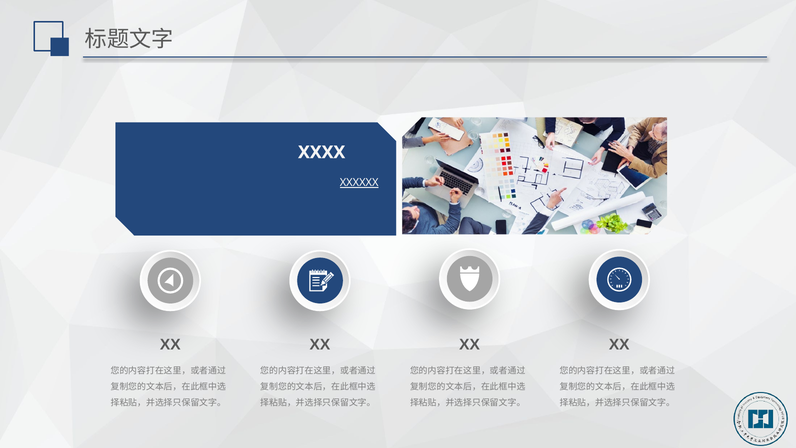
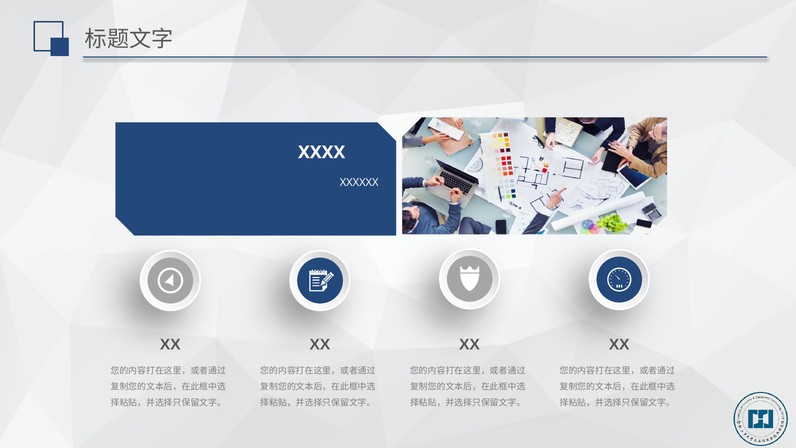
XXXXXX underline: present -> none (359, 183)
